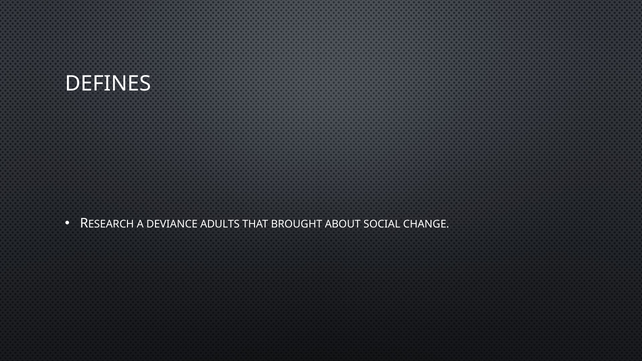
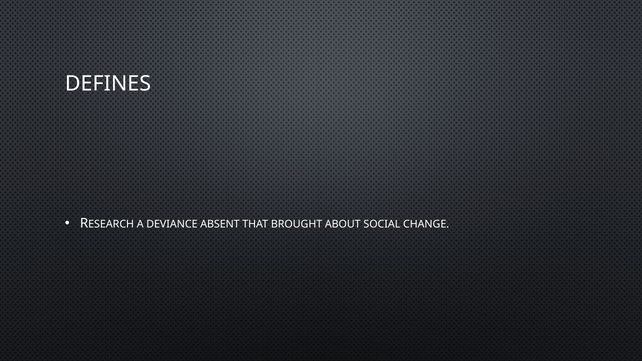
ADULTS: ADULTS -> ABSENT (220, 224)
